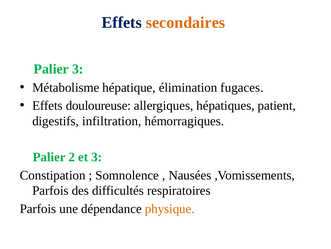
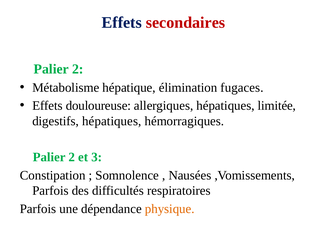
secondaires colour: orange -> red (186, 22)
3: 3 -> 2 (78, 69)
patient: patient -> limitée (277, 105)
digestifs infiltration: infiltration -> hépatiques (112, 121)
